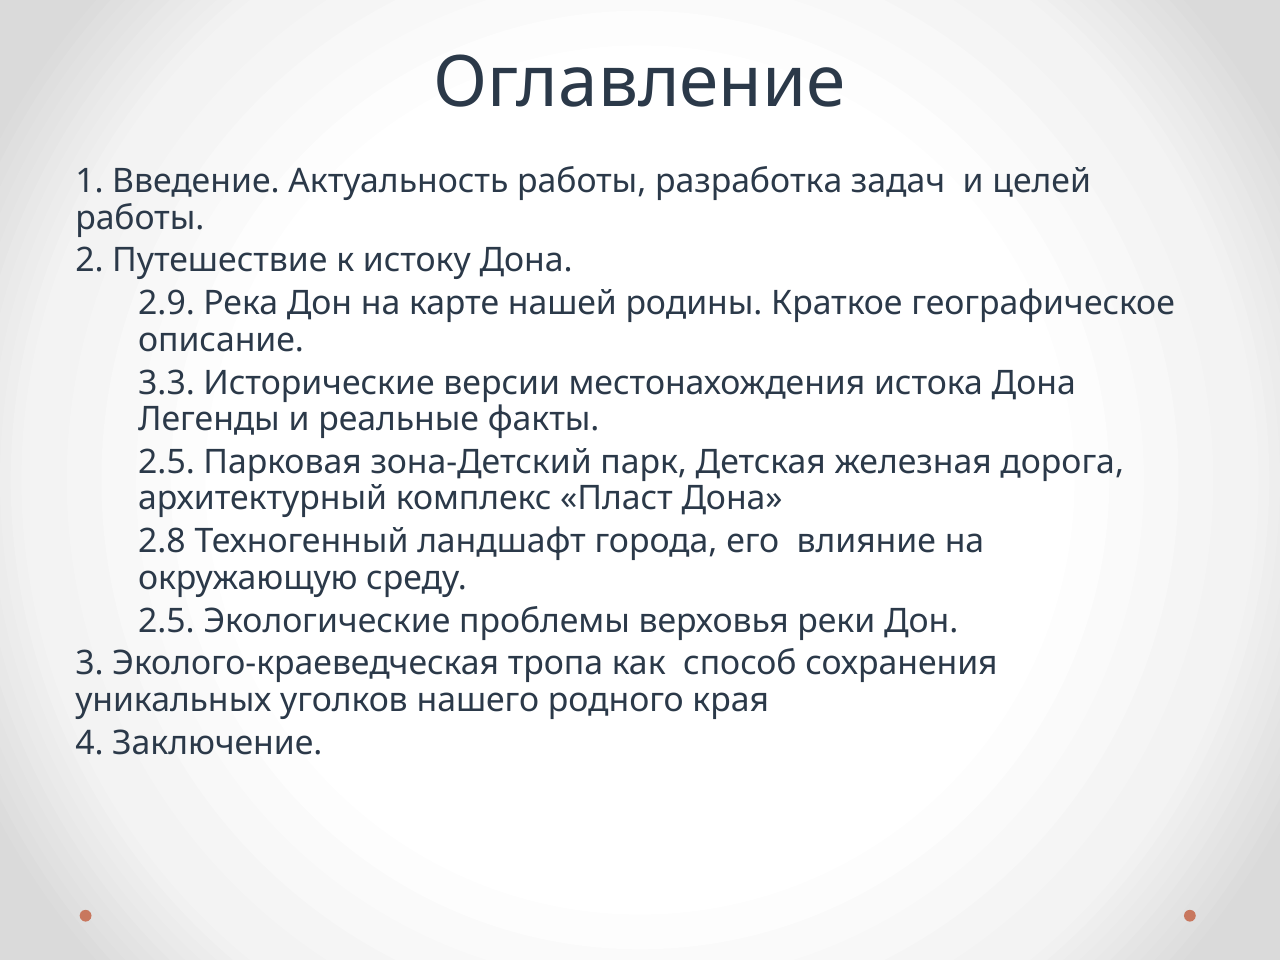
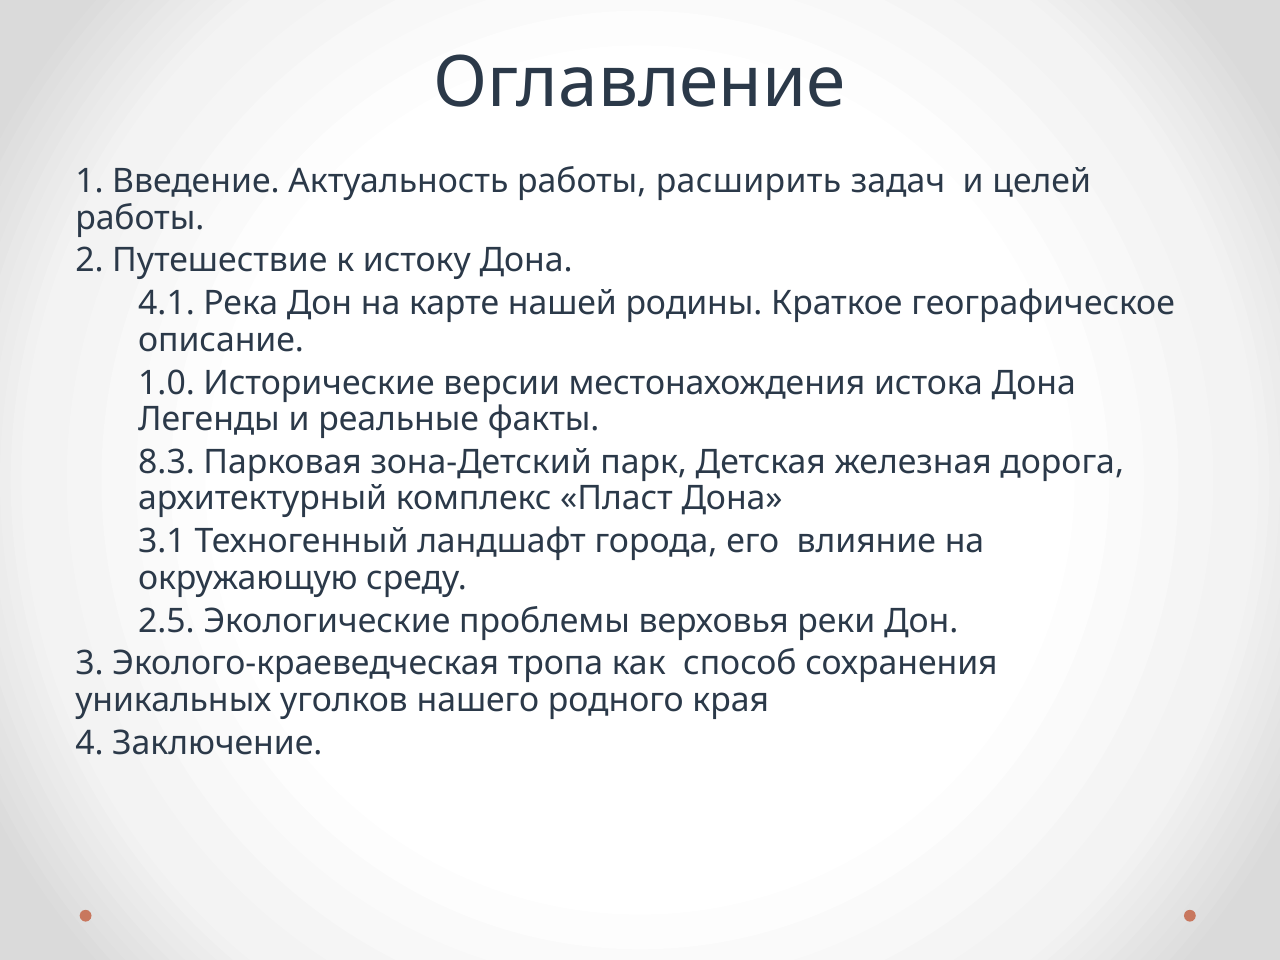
разработка: разработка -> расширить (749, 182)
2.9: 2.9 -> 4.1 (167, 304)
3.3: 3.3 -> 1.0 (167, 383)
2.5: 2.5 -> 8.3 (167, 462)
2.8: 2.8 -> 3.1 (162, 542)
